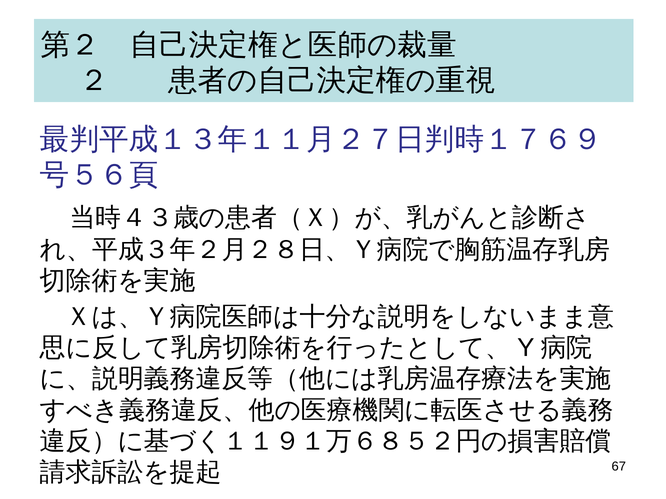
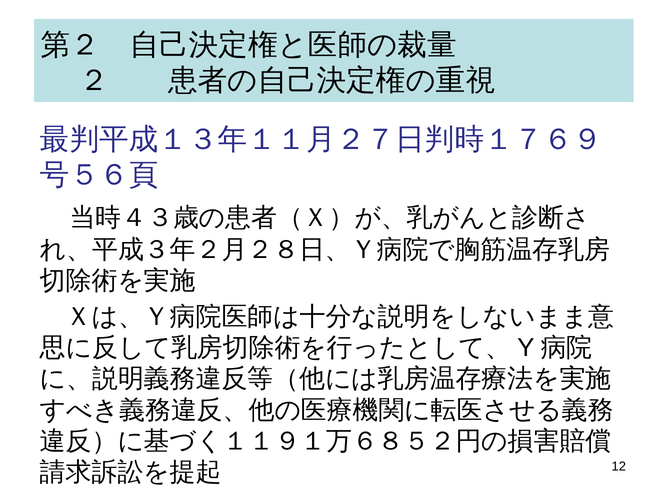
67: 67 -> 12 (619, 467)
